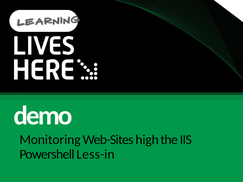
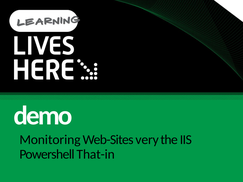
high: high -> very (147, 140)
Less-in: Less-in -> That-in (96, 154)
